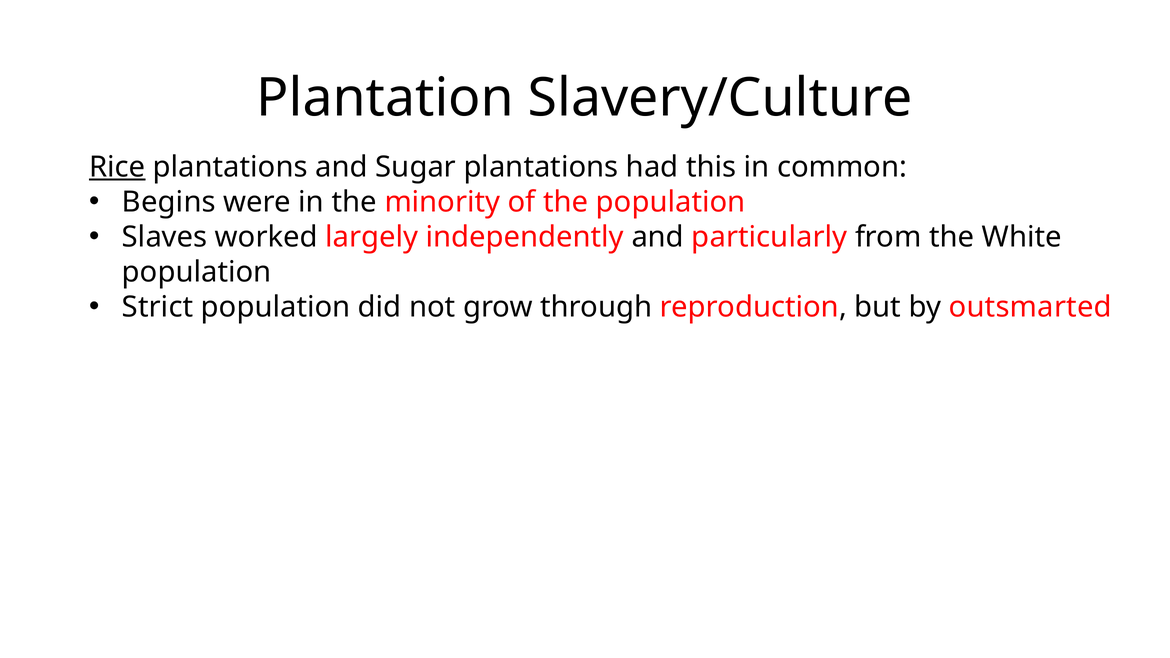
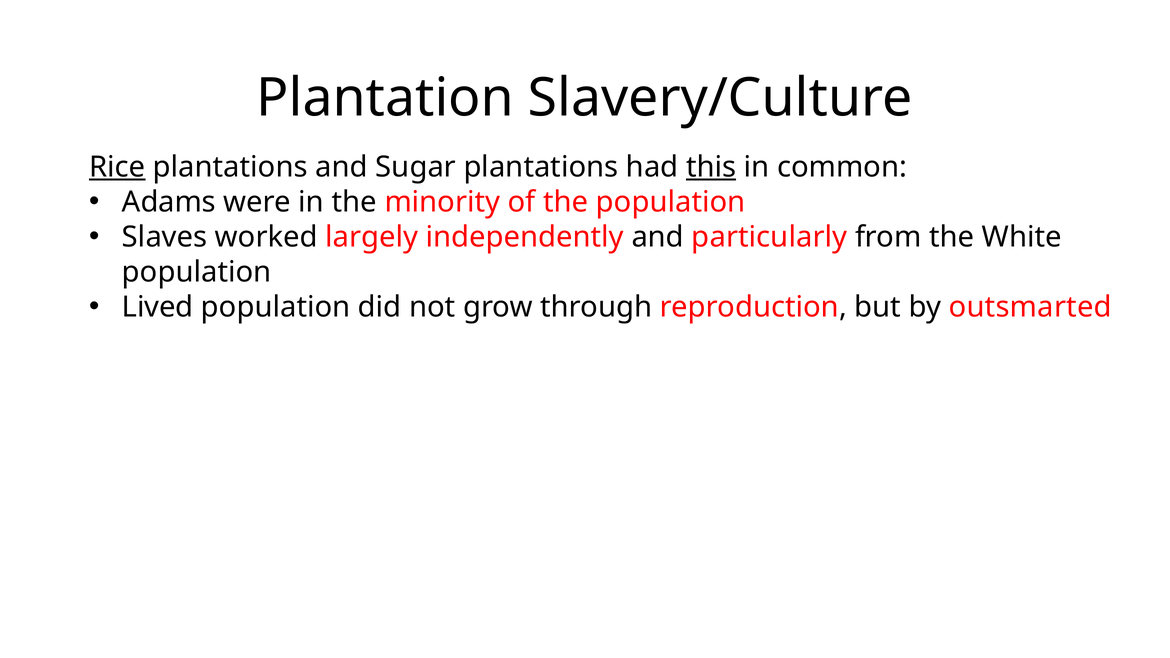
this underline: none -> present (711, 167)
Begins: Begins -> Adams (169, 202)
Strict: Strict -> Lived (158, 307)
